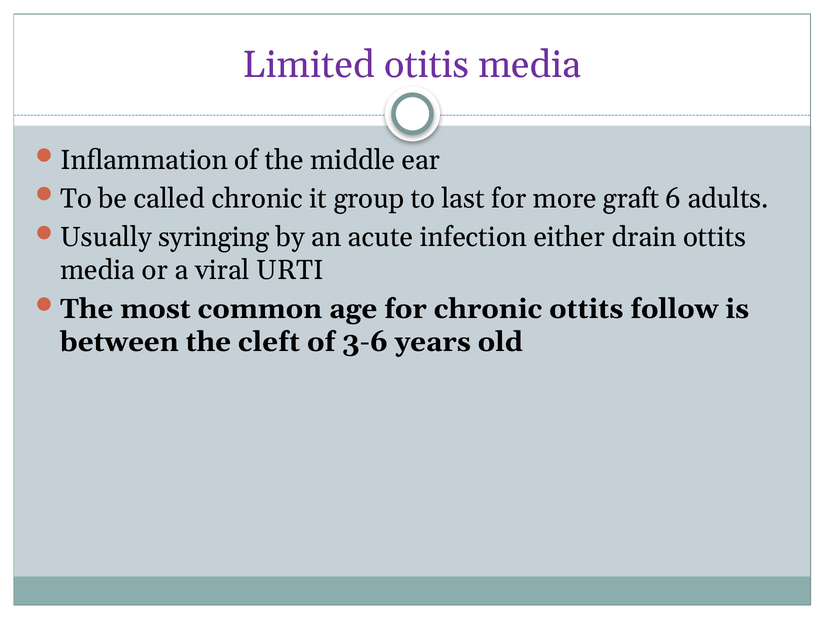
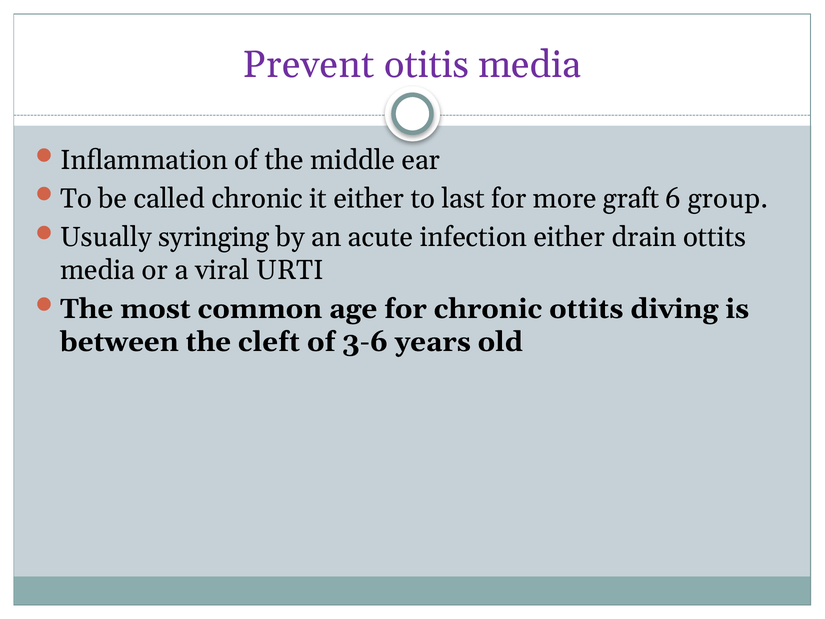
Limited: Limited -> Prevent (309, 65)
it group: group -> either (369, 199)
adults: adults -> group (728, 199)
follow: follow -> diving (674, 309)
